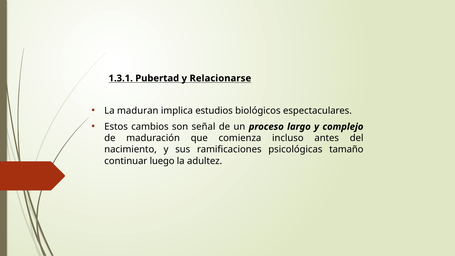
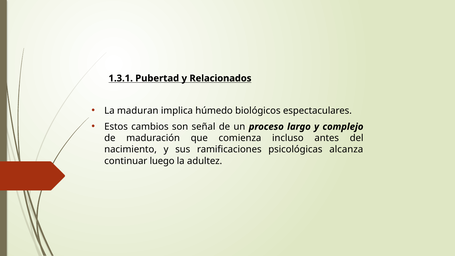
Relacionarse: Relacionarse -> Relacionados (220, 78)
estudios: estudios -> húmedo (214, 111)
tamaño: tamaño -> alcanza (346, 149)
